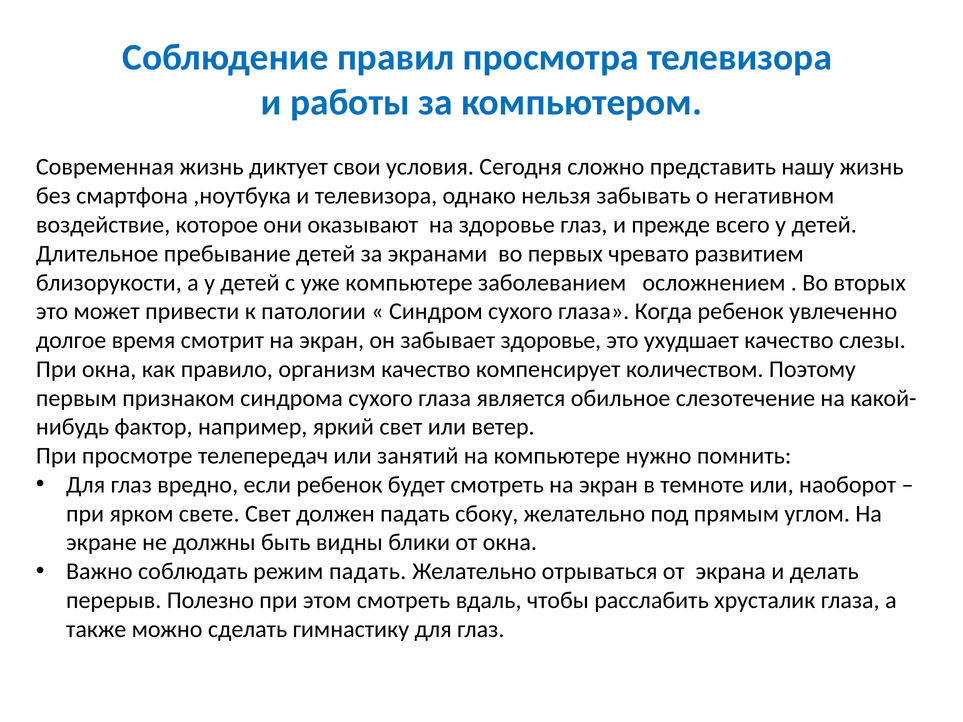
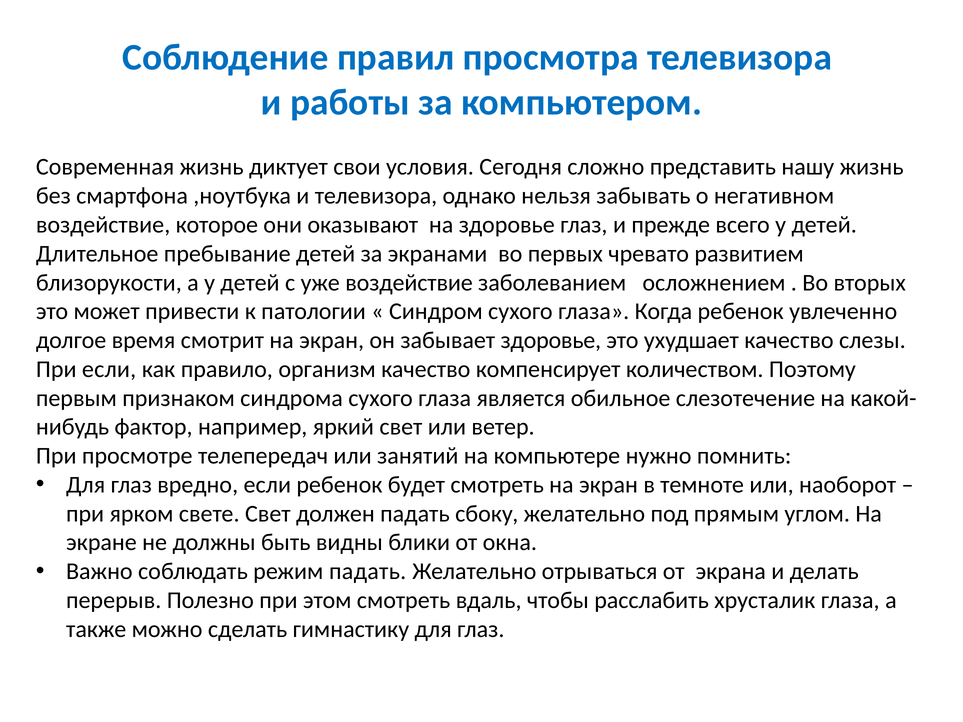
уже компьютере: компьютере -> воздействие (409, 283)
При окна: окна -> если (109, 369)
